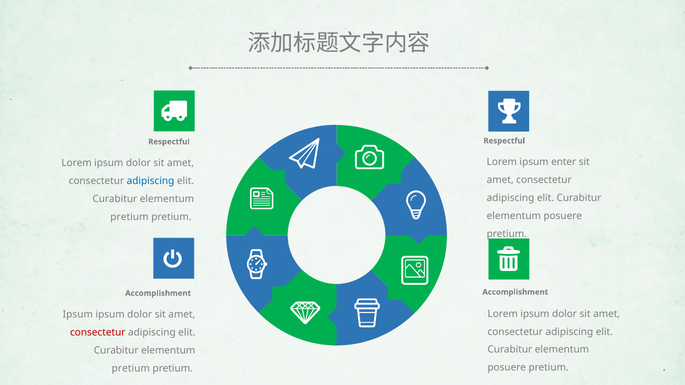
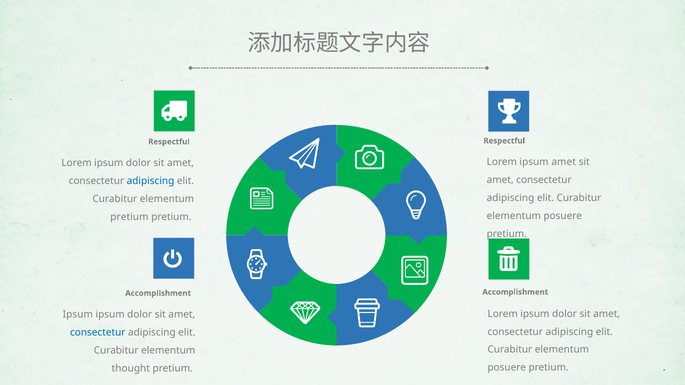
ipsum enter: enter -> amet (564, 162)
consectetur colour: red -> blue (98, 333)
pretium: pretium -> thought (131, 369)
